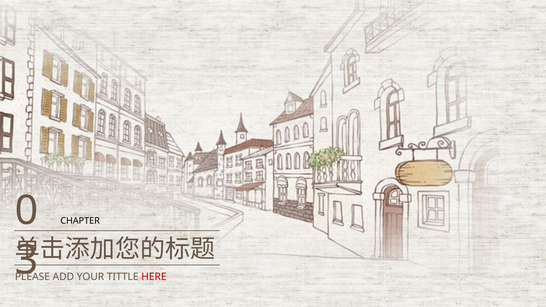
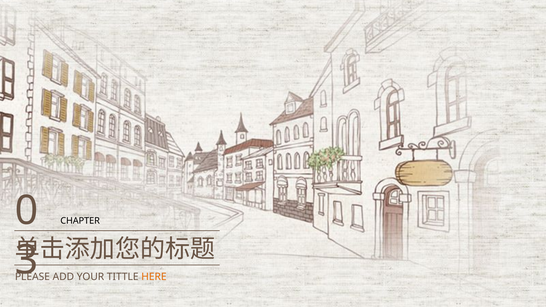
HERE colour: red -> orange (154, 277)
